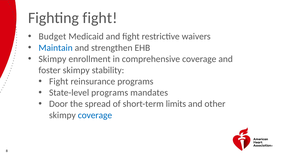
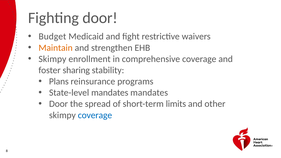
Fighting fight: fight -> door (100, 18)
Maintain colour: blue -> orange (56, 48)
foster skimpy: skimpy -> sharing (76, 70)
Fight: Fight -> Plans (59, 81)
State-level programs: programs -> mandates (110, 93)
